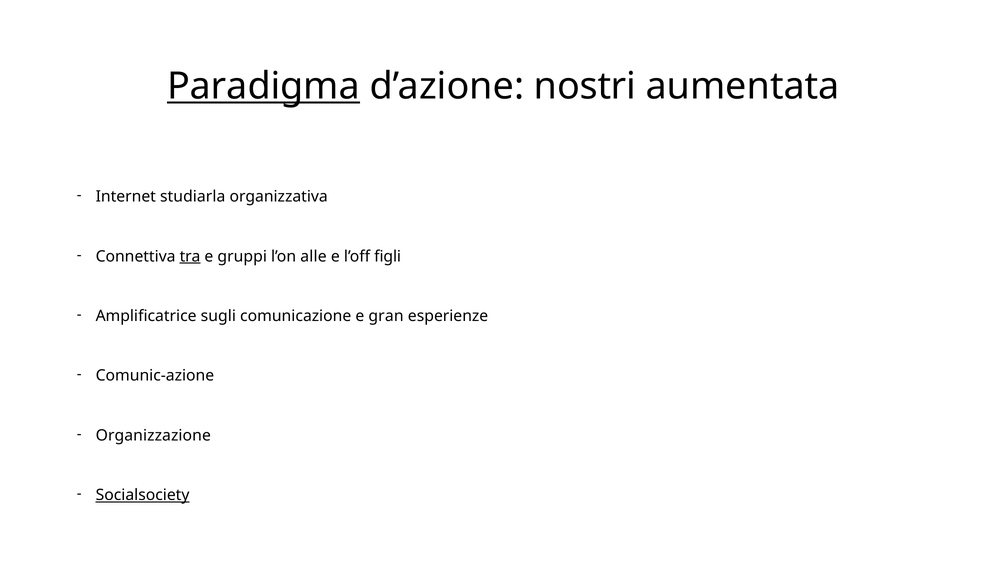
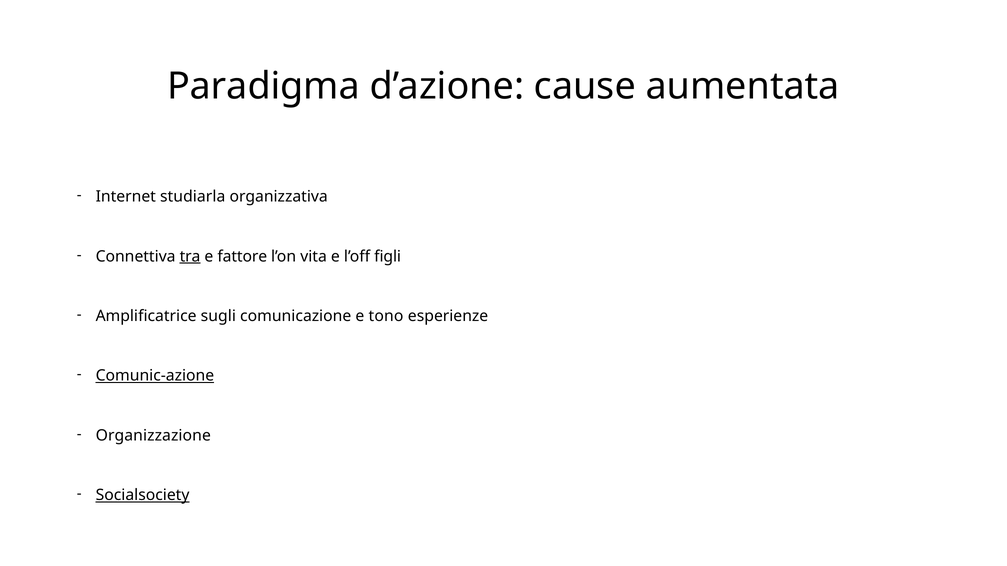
Paradigma underline: present -> none (263, 86)
nostri: nostri -> cause (585, 86)
gruppi: gruppi -> fattore (242, 257)
alle: alle -> vita (314, 257)
gran: gran -> tono (386, 316)
Comunic-azione underline: none -> present (155, 376)
